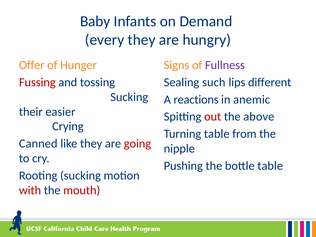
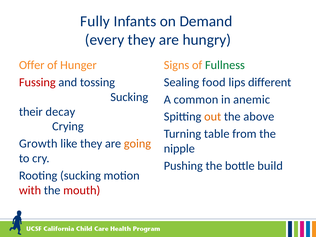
Baby: Baby -> Fully (95, 21)
Fullness colour: purple -> green (225, 65)
such: such -> food (214, 82)
reactions: reactions -> common (196, 99)
easier: easier -> decay (60, 112)
out colour: red -> orange (213, 117)
Canned: Canned -> Growth (38, 144)
going colour: red -> orange (137, 144)
bottle table: table -> build (270, 166)
